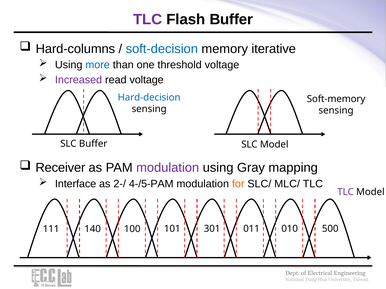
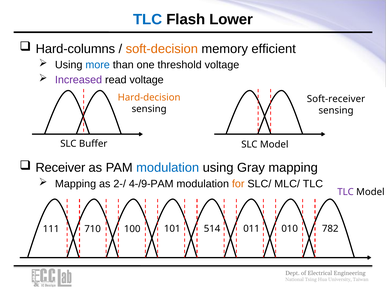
TLC colour: purple -> blue (148, 19)
Flash Buffer: Buffer -> Lower (231, 19)
soft-decision colour: blue -> orange (162, 49)
iterative: iterative -> efficient (274, 49)
Hard-decision colour: blue -> orange (149, 98)
Soft-memory: Soft-memory -> Soft-receiver (336, 99)
modulation colour: purple -> blue (168, 168)
Interface: Interface -> Mapping (76, 184)
4-/5-PAM: 4-/5-PAM -> 4-/9-PAM (151, 184)
140: 140 -> 710 (93, 229)
301: 301 -> 514 (212, 229)
500: 500 -> 782 (330, 229)
